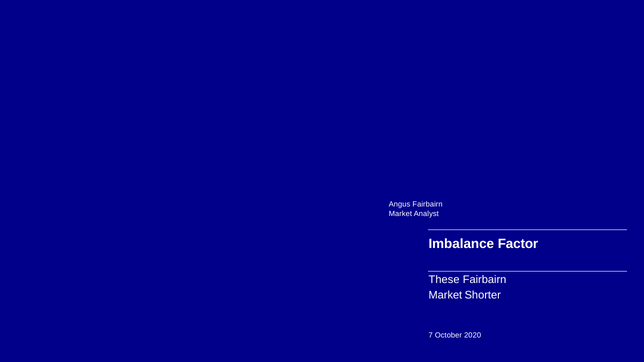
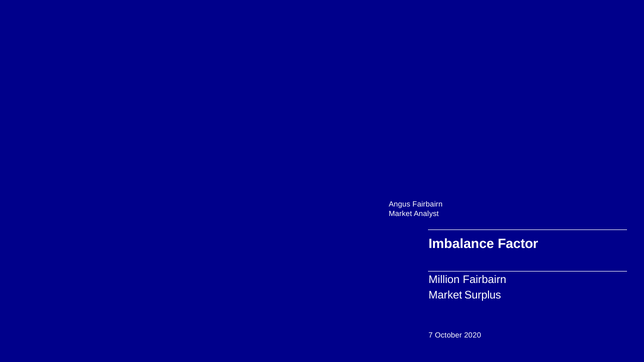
These: These -> Million (444, 280)
Shorter: Shorter -> Surplus (483, 295)
